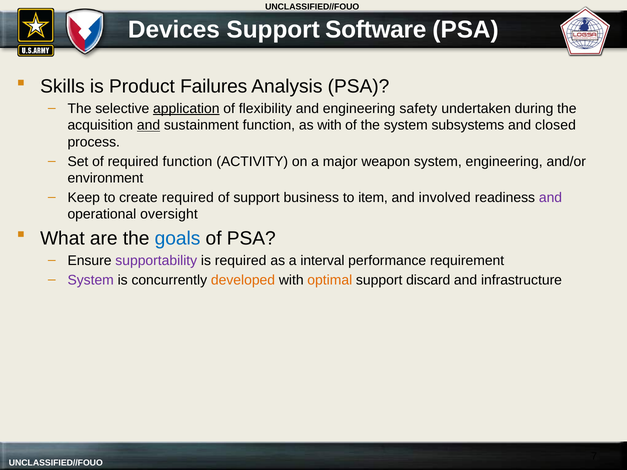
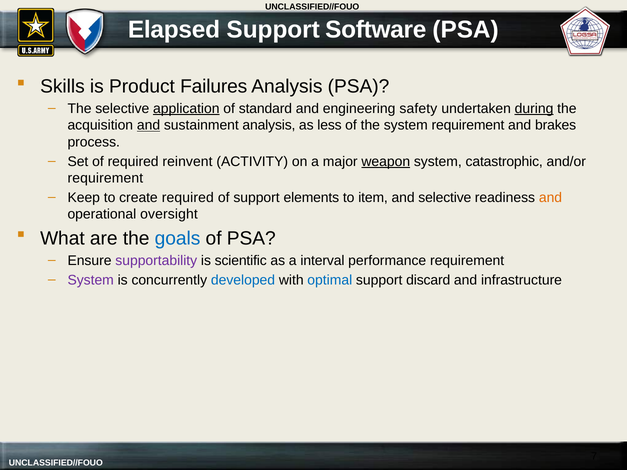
Devices: Devices -> Elapsed (174, 30)
flexibility: flexibility -> standard (265, 109)
during underline: none -> present (534, 109)
sustainment function: function -> analysis (269, 125)
as with: with -> less (329, 125)
system subsystems: subsystems -> requirement (468, 125)
closed: closed -> brakes (556, 125)
required function: function -> reinvent (187, 162)
weapon underline: none -> present (386, 162)
system engineering: engineering -> catastrophic (504, 162)
environment: environment -> requirement (105, 178)
business: business -> elements (311, 198)
and involved: involved -> selective (445, 198)
and colour: purple -> orange (550, 198)
is required: required -> scientific (241, 261)
developed colour: orange -> blue (243, 280)
optimal colour: orange -> blue (330, 280)
